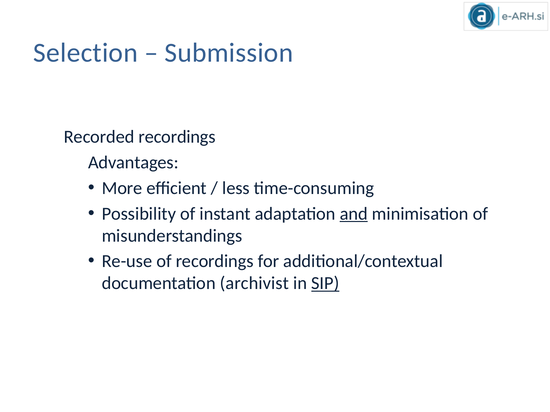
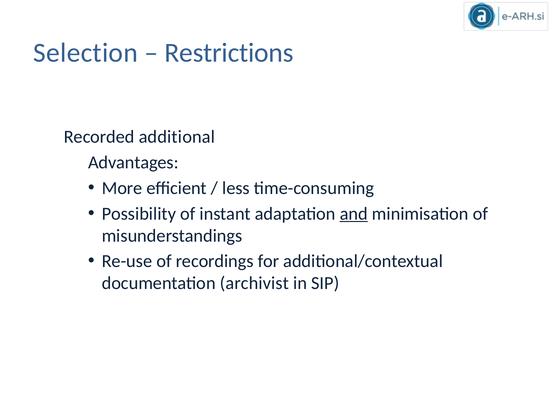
Submission: Submission -> Restrictions (229, 53)
Recorded recordings: recordings -> additional (177, 137)
SIP underline: present -> none (325, 284)
